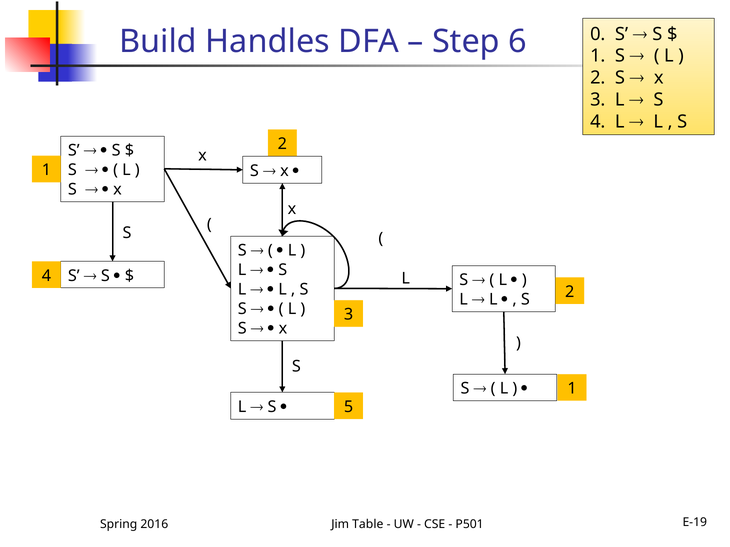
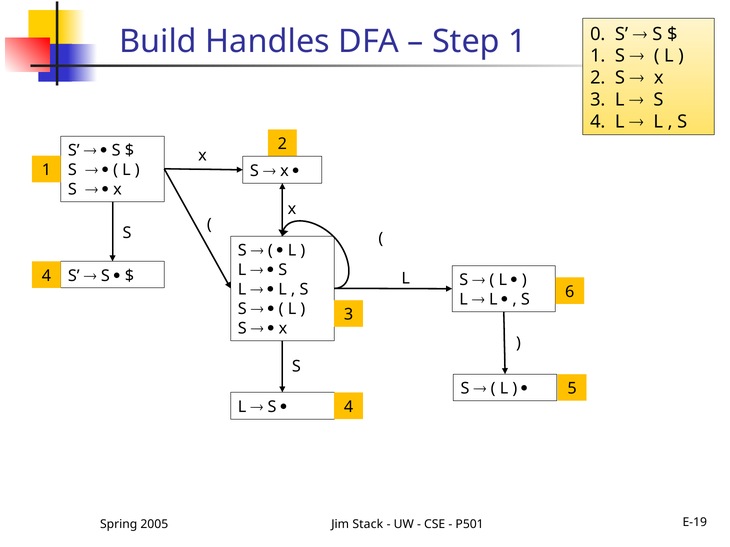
Step 6: 6 -> 1 (518, 42)
S 2: 2 -> 6 (570, 292)
1: 1 -> 5 (572, 389)
5: 5 -> 4 (349, 407)
2016: 2016 -> 2005 (154, 525)
Table: Table -> Stack (368, 525)
